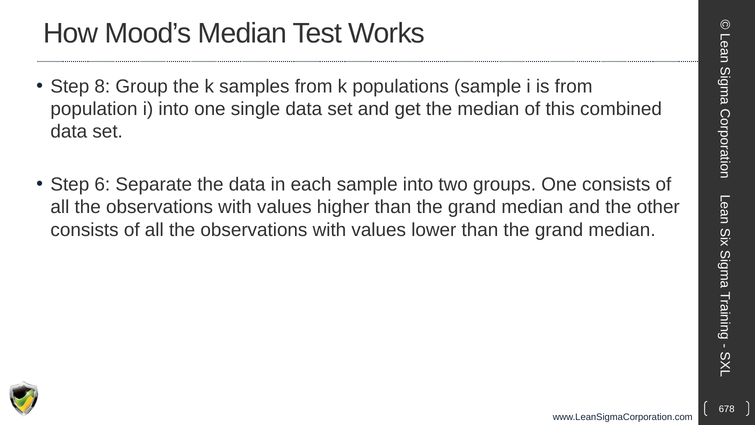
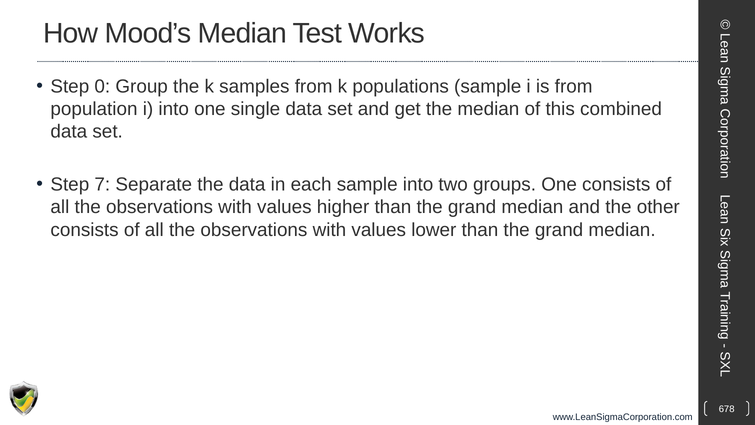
8: 8 -> 0 (102, 86)
6: 6 -> 7 (102, 184)
